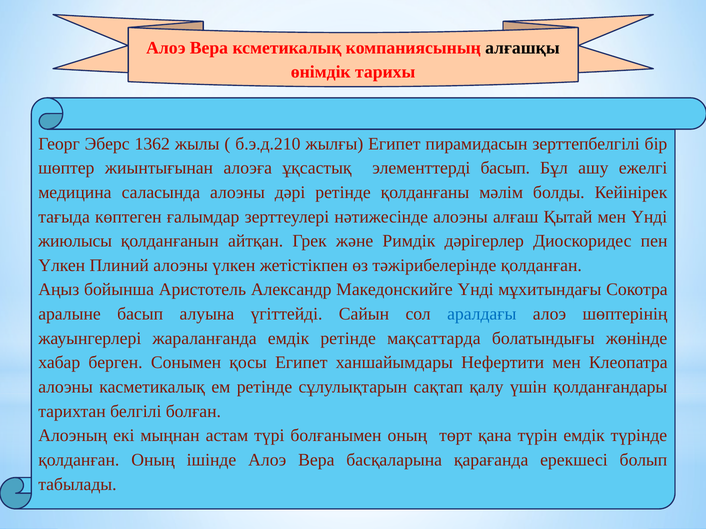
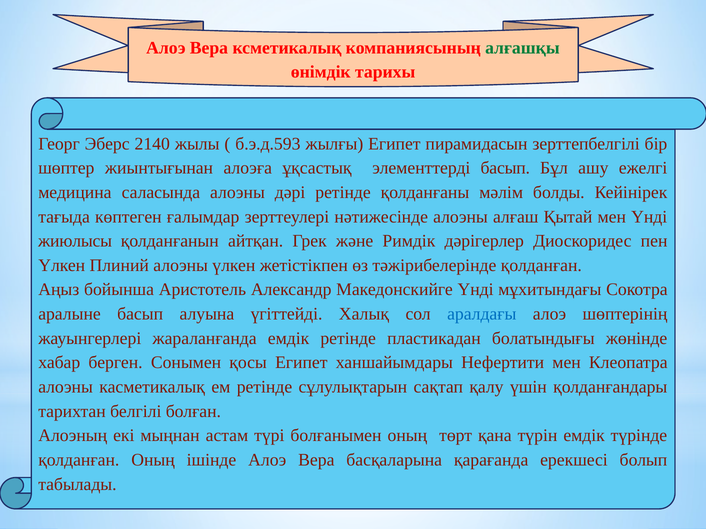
алғашқы colour: black -> green (522, 48)
1362: 1362 -> 2140 (152, 144)
б.э.д.210: б.э.д.210 -> б.э.д.593 (268, 144)
Сайын: Сайын -> Халық (364, 314)
мақсаттарда: мақсаттарда -> пластикадан (434, 339)
